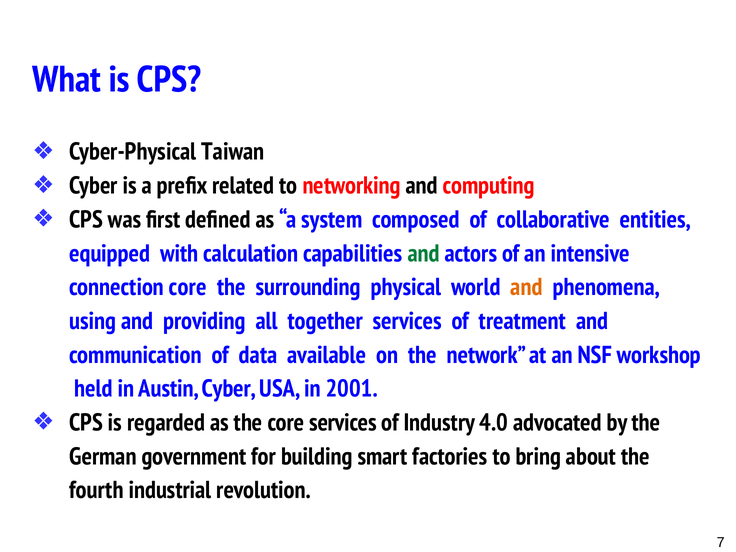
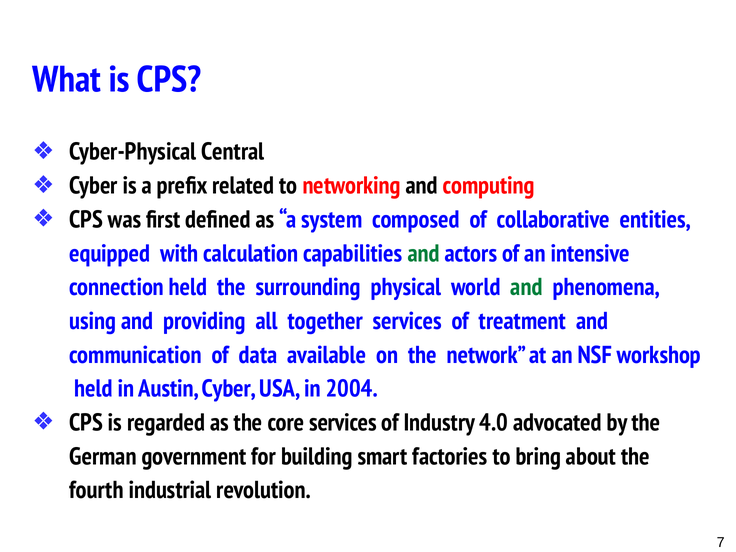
Taiwan: Taiwan -> Central (233, 152)
connection core: core -> held (188, 287)
and colour: orange -> green (527, 287)
2001: 2001 -> 2004 (352, 389)
